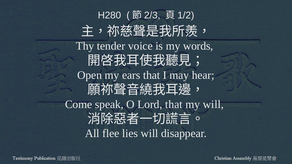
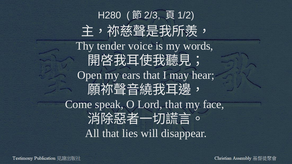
my will: will -> face (213, 104)
All flee: flee -> that (111, 134)
